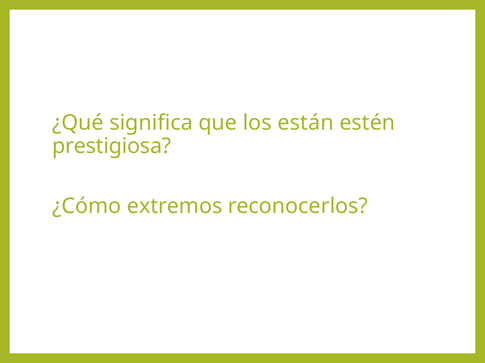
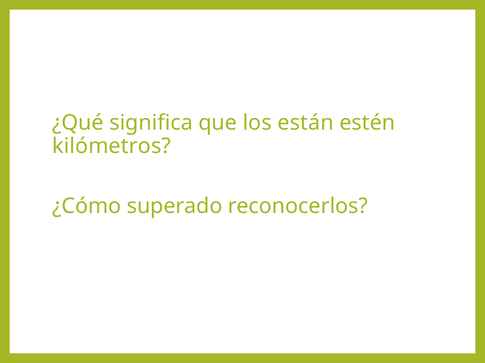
prestigiosa: prestigiosa -> kilómetros (112, 146)
extremos: extremos -> superado (175, 206)
